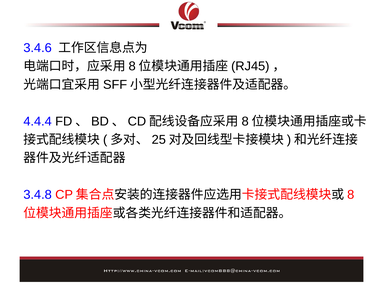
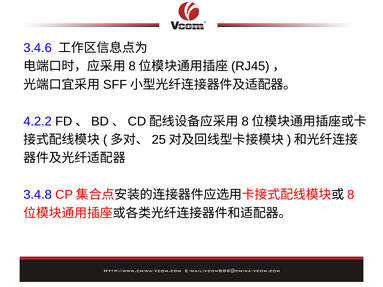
4.4.4: 4.4.4 -> 4.2.2 (38, 121)
